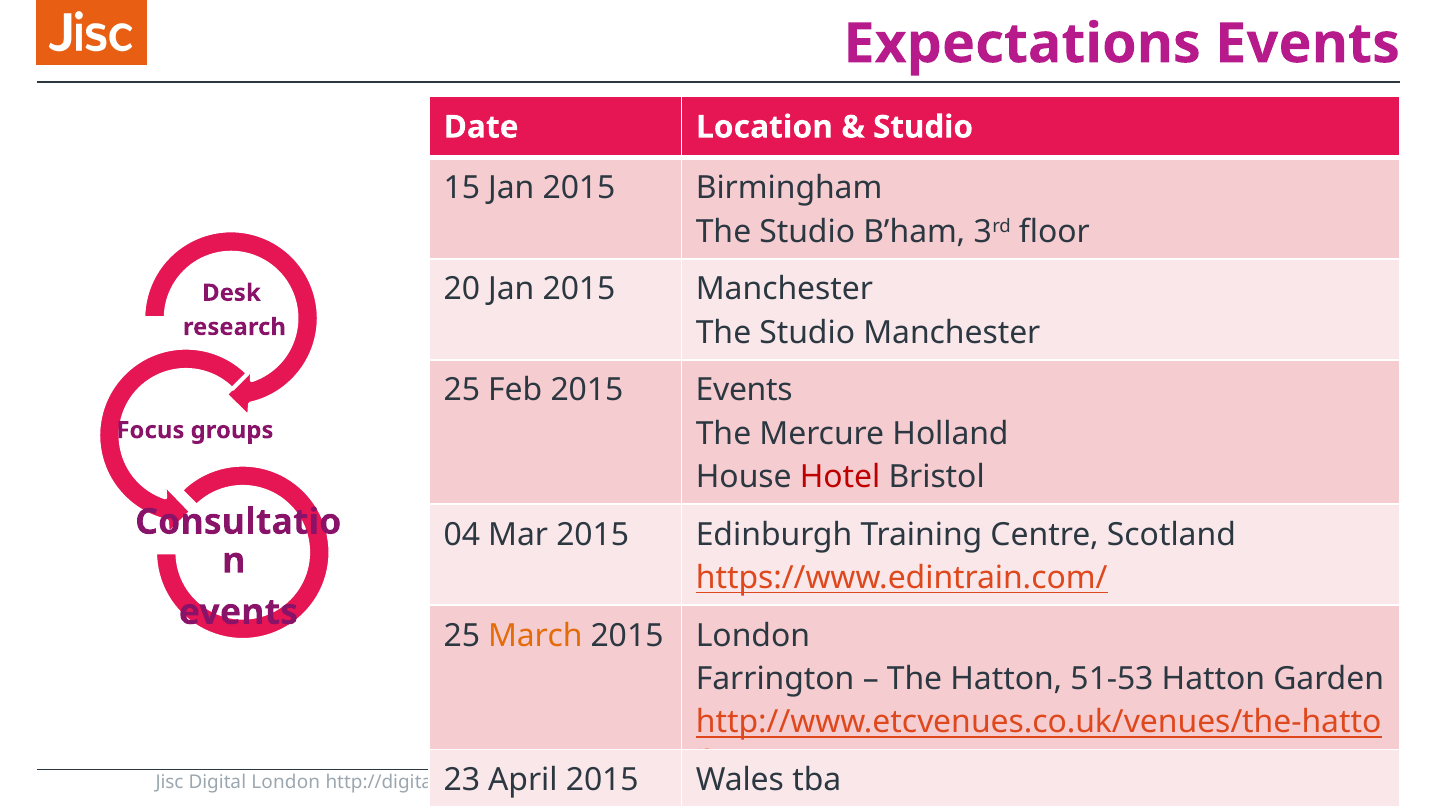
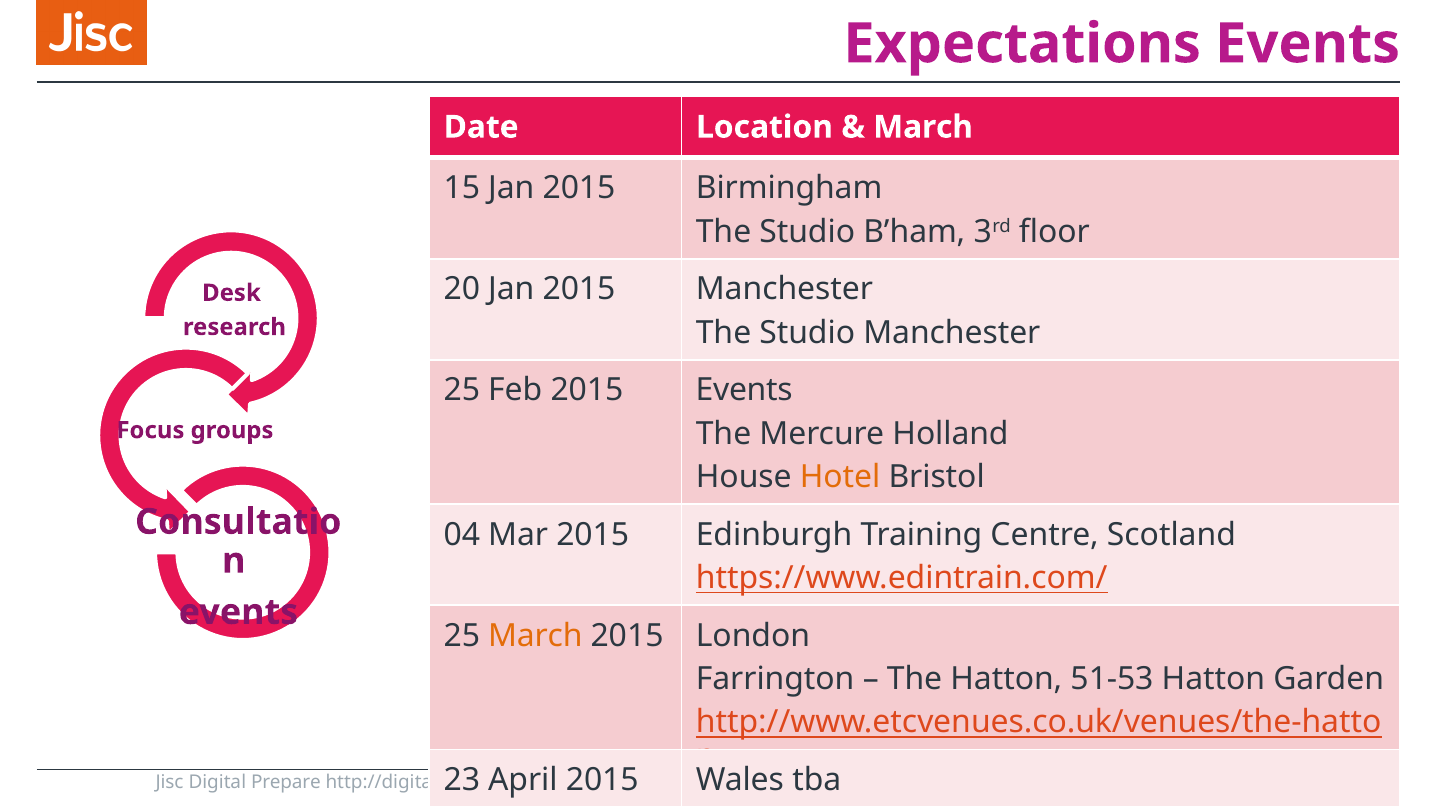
Studio: Studio -> March (923, 127)
Hotel colour: red -> orange (840, 477)
Digital London: London -> Prepare (286, 782)
